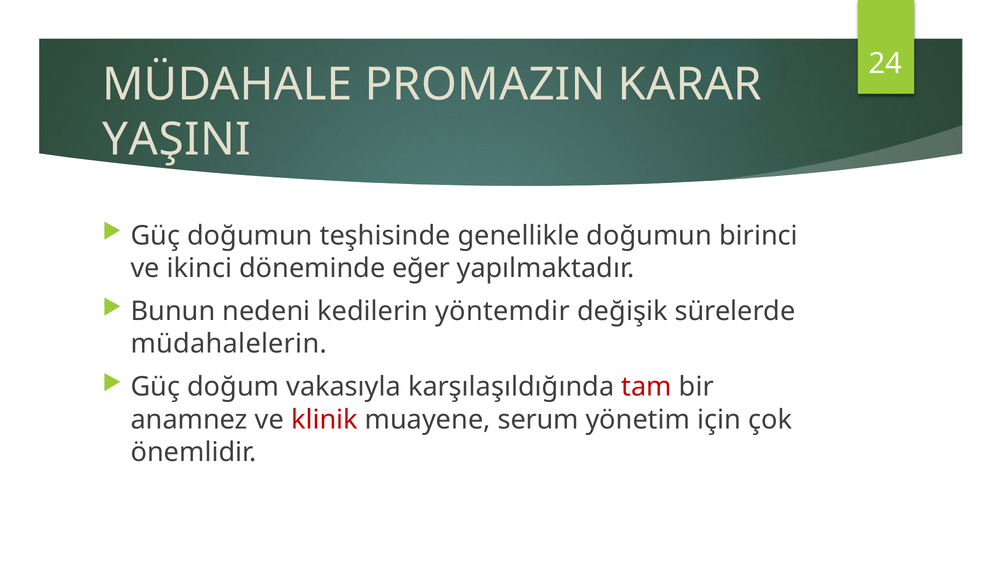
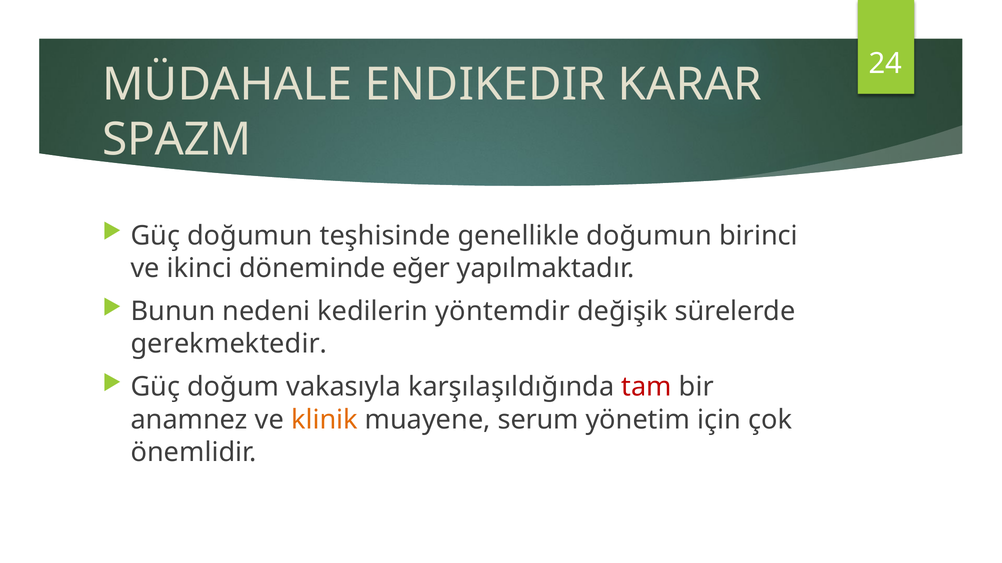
PROMAZIN: PROMAZIN -> ENDIKEDIR (485, 85)
YAŞINI: YAŞINI -> SPAZM (177, 140)
müdahalelerin: müdahalelerin -> gerekmektedir (229, 344)
klinik colour: red -> orange (324, 420)
